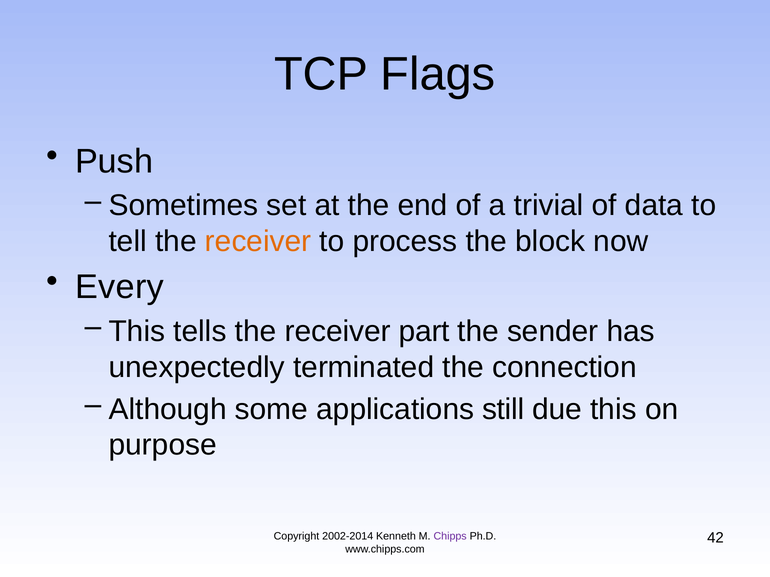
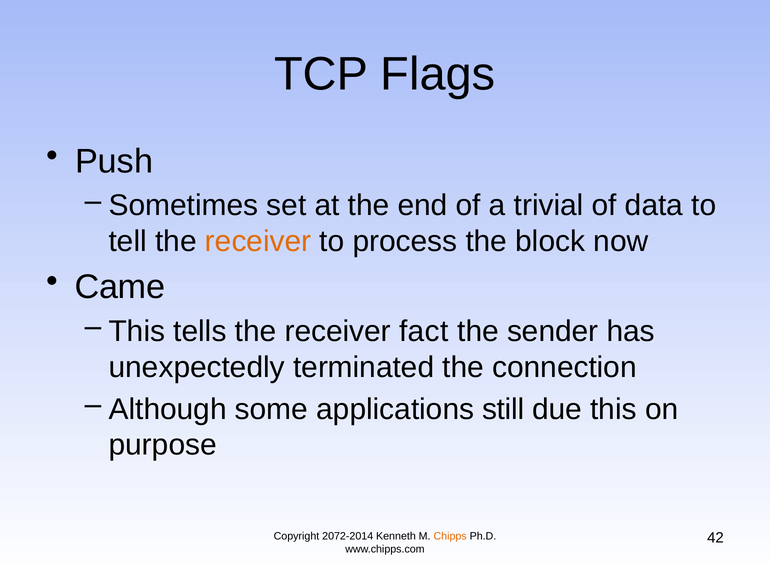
Every: Every -> Came (120, 287)
part: part -> fact (424, 332)
2002-2014: 2002-2014 -> 2072-2014 (348, 537)
Chipps colour: purple -> orange (450, 537)
